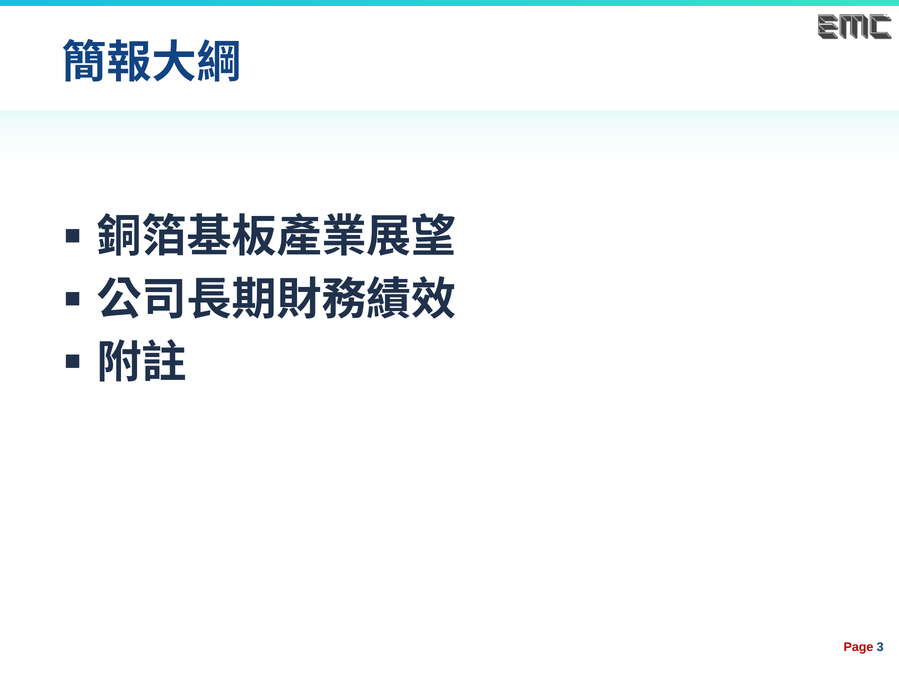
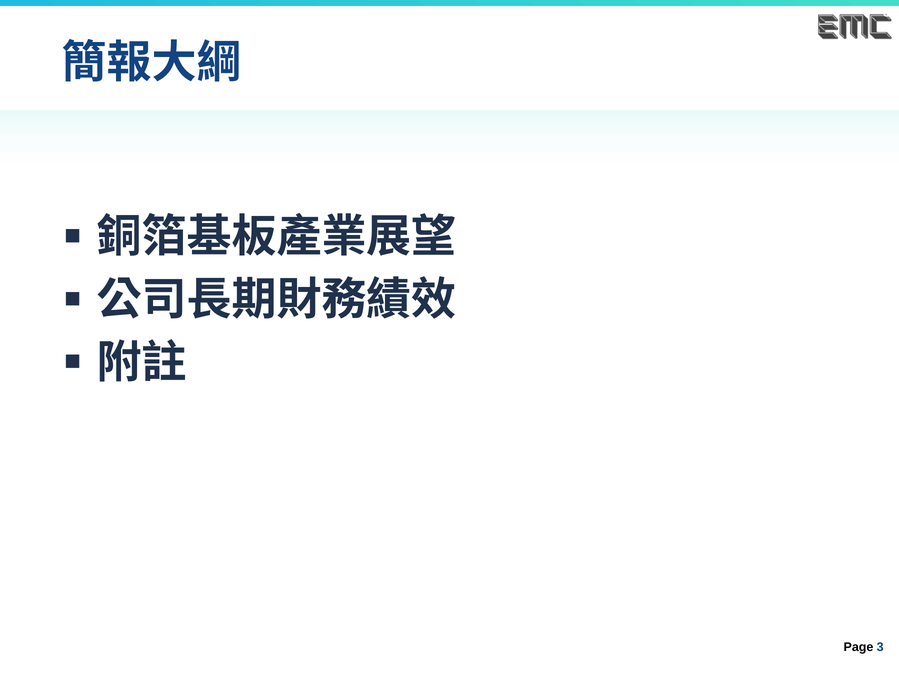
Page colour: red -> black (858, 647)
